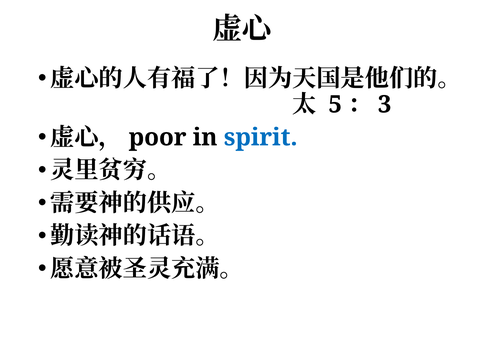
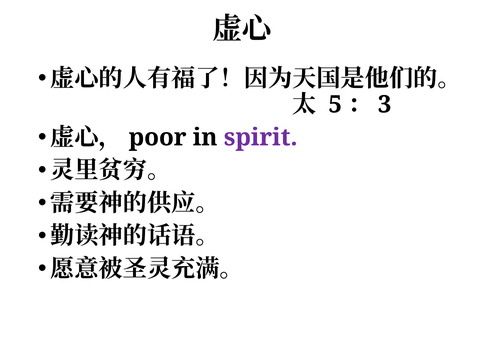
spirit colour: blue -> purple (261, 137)
